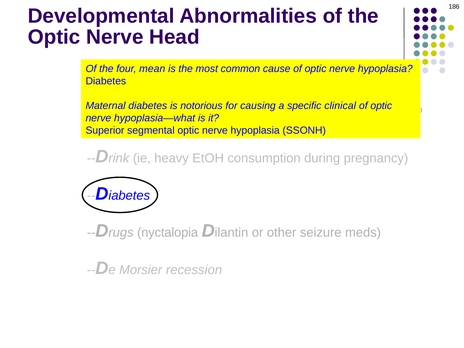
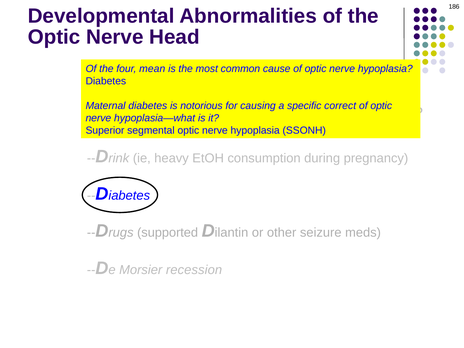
clinical: clinical -> correct (340, 106)
nyctalopia: nyctalopia -> supported (168, 233)
